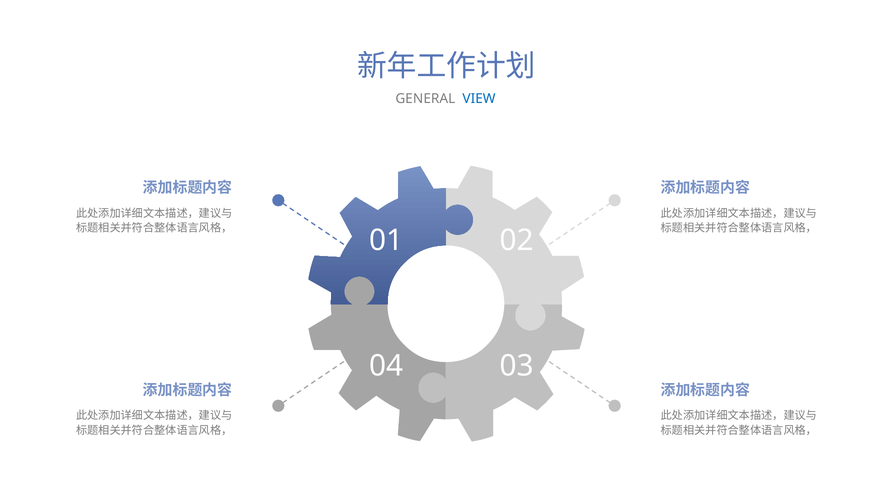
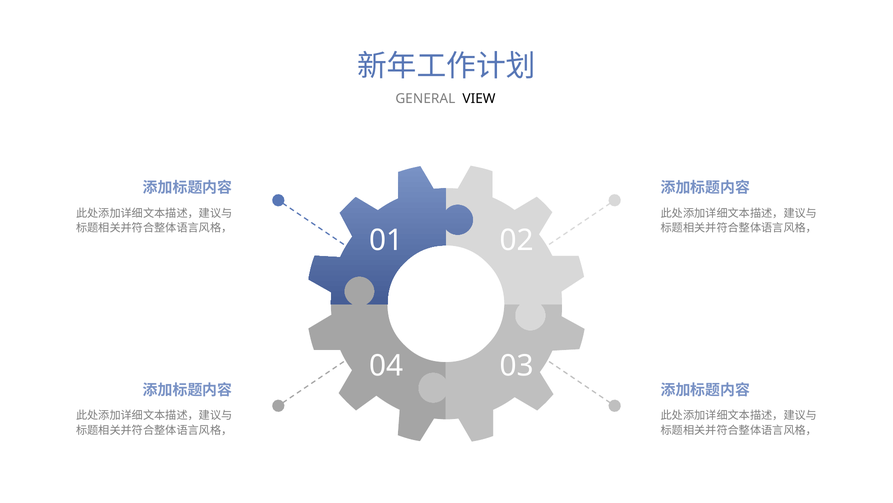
VIEW colour: blue -> black (479, 99)
